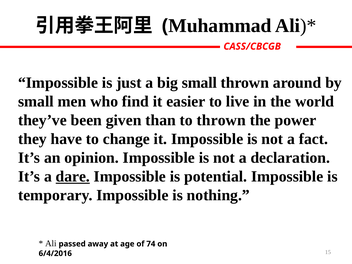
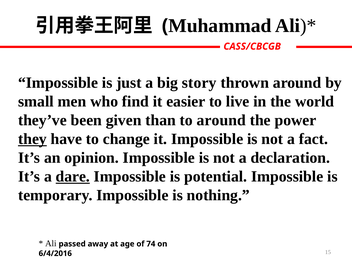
big small: small -> story (199, 83)
to thrown: thrown -> around (221, 120)
they underline: none -> present (32, 139)
